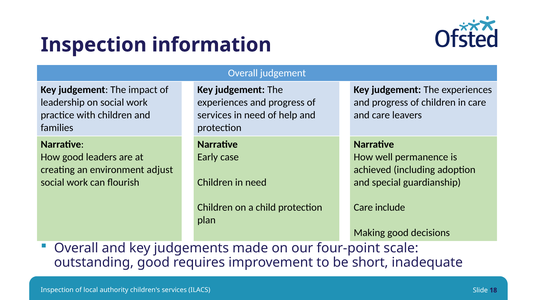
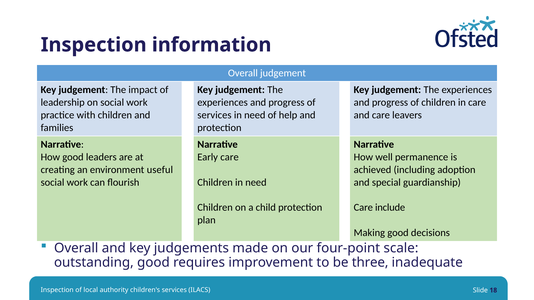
Early case: case -> care (230, 157)
adjust: adjust -> useful (160, 170)
short: short -> three (370, 263)
